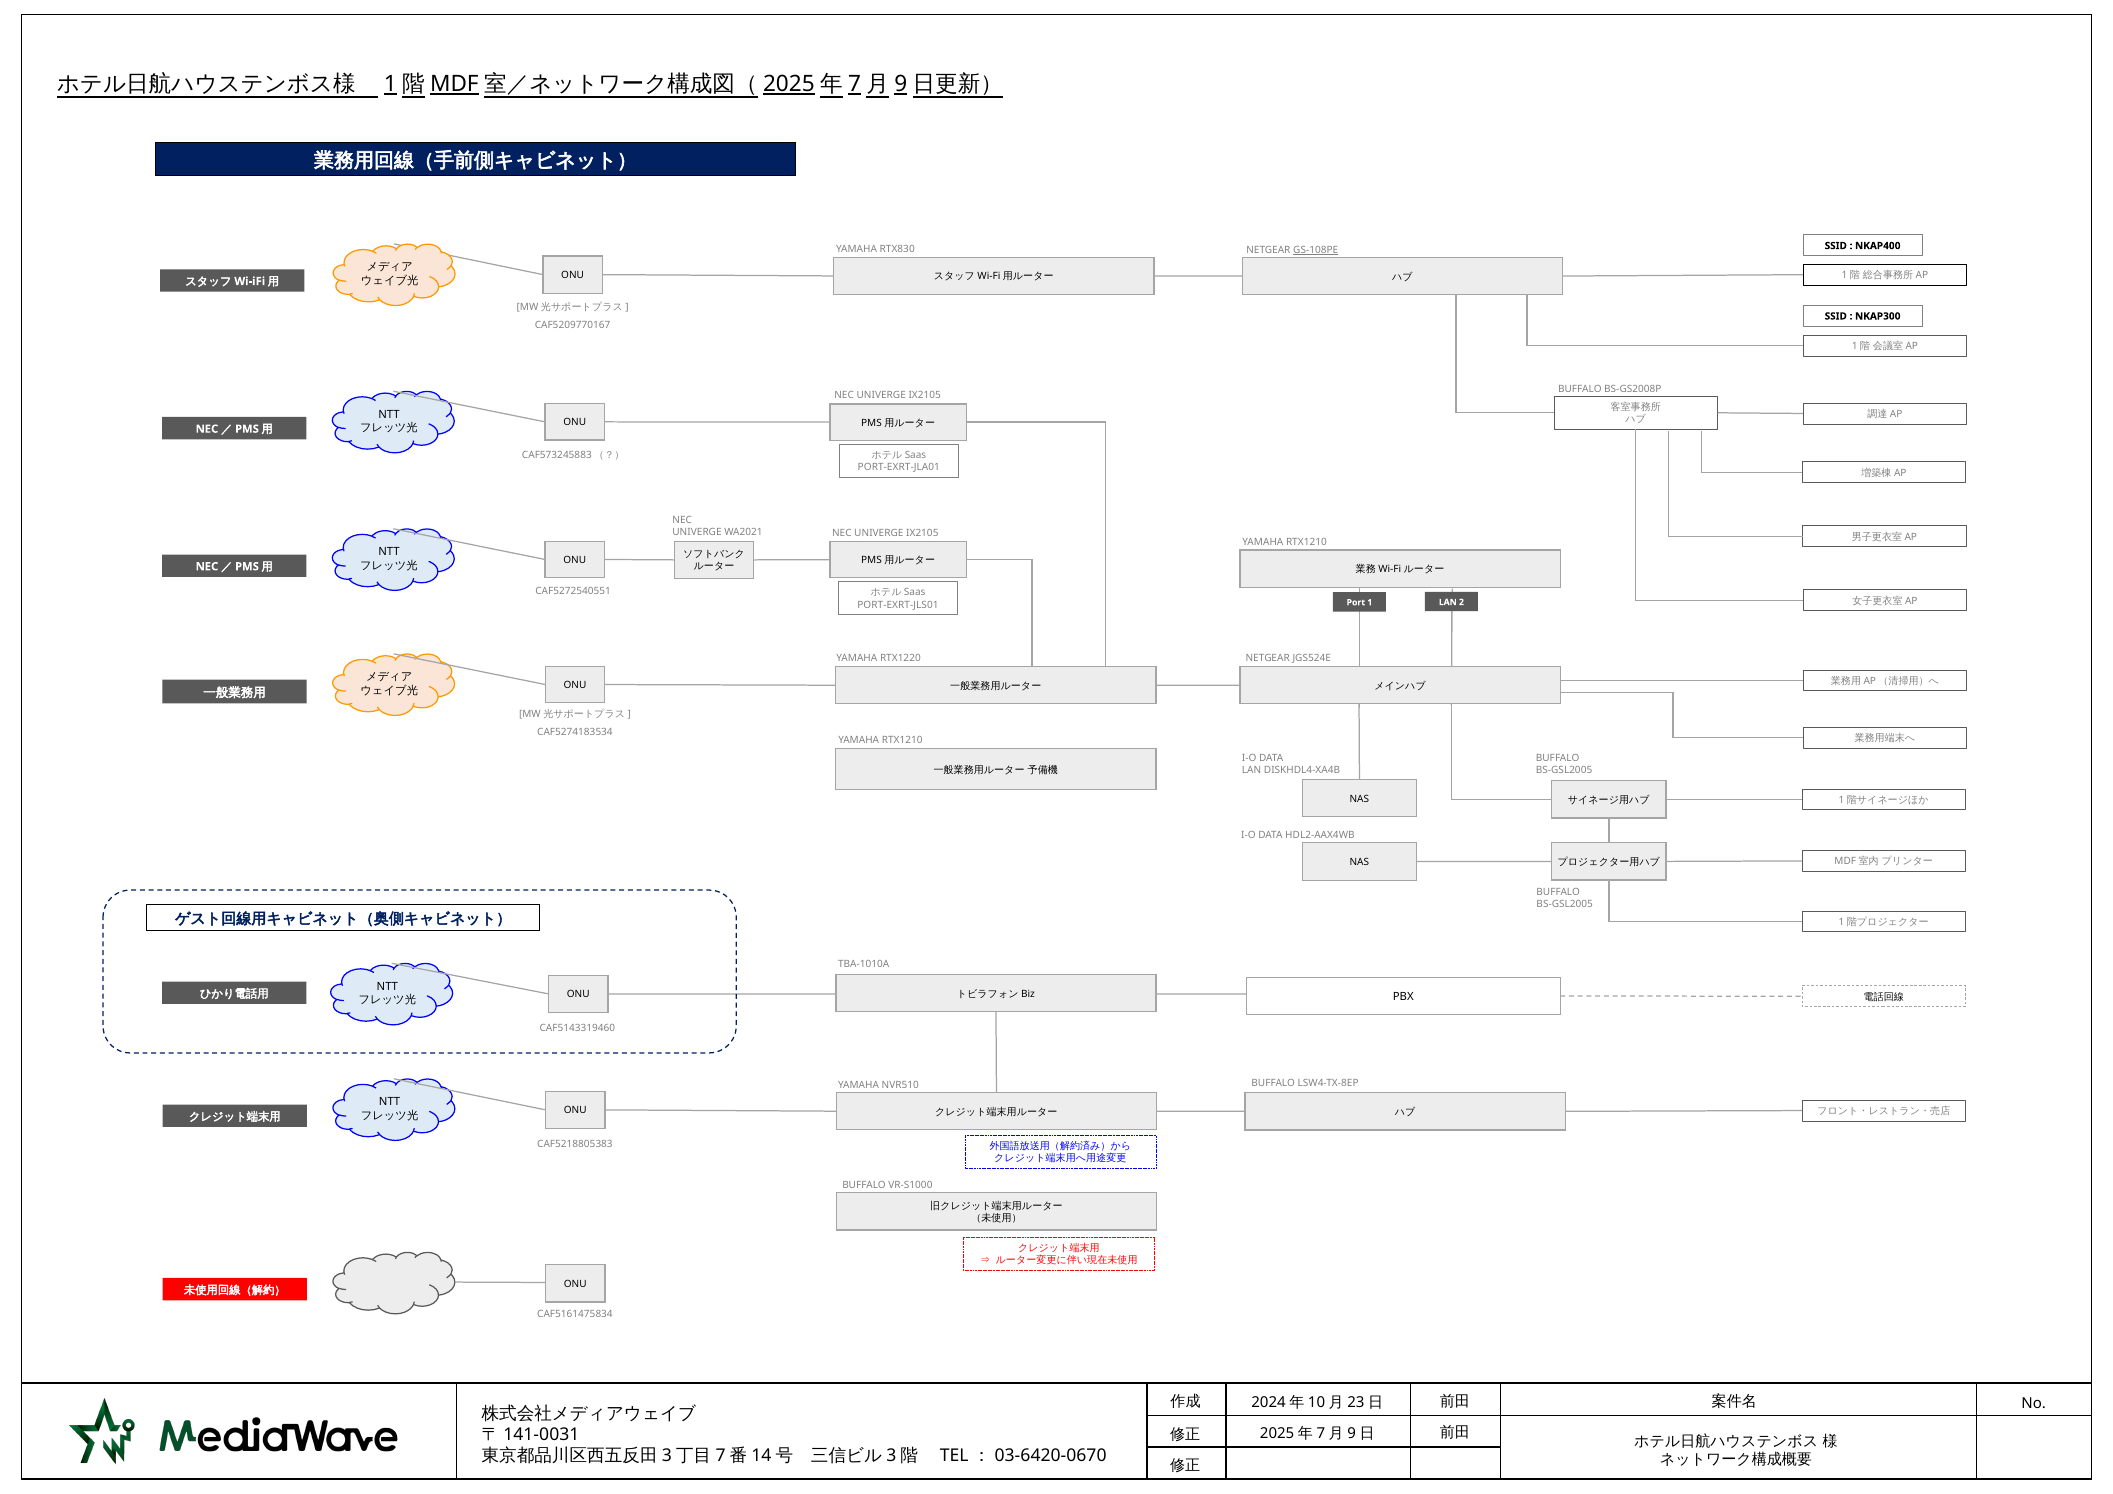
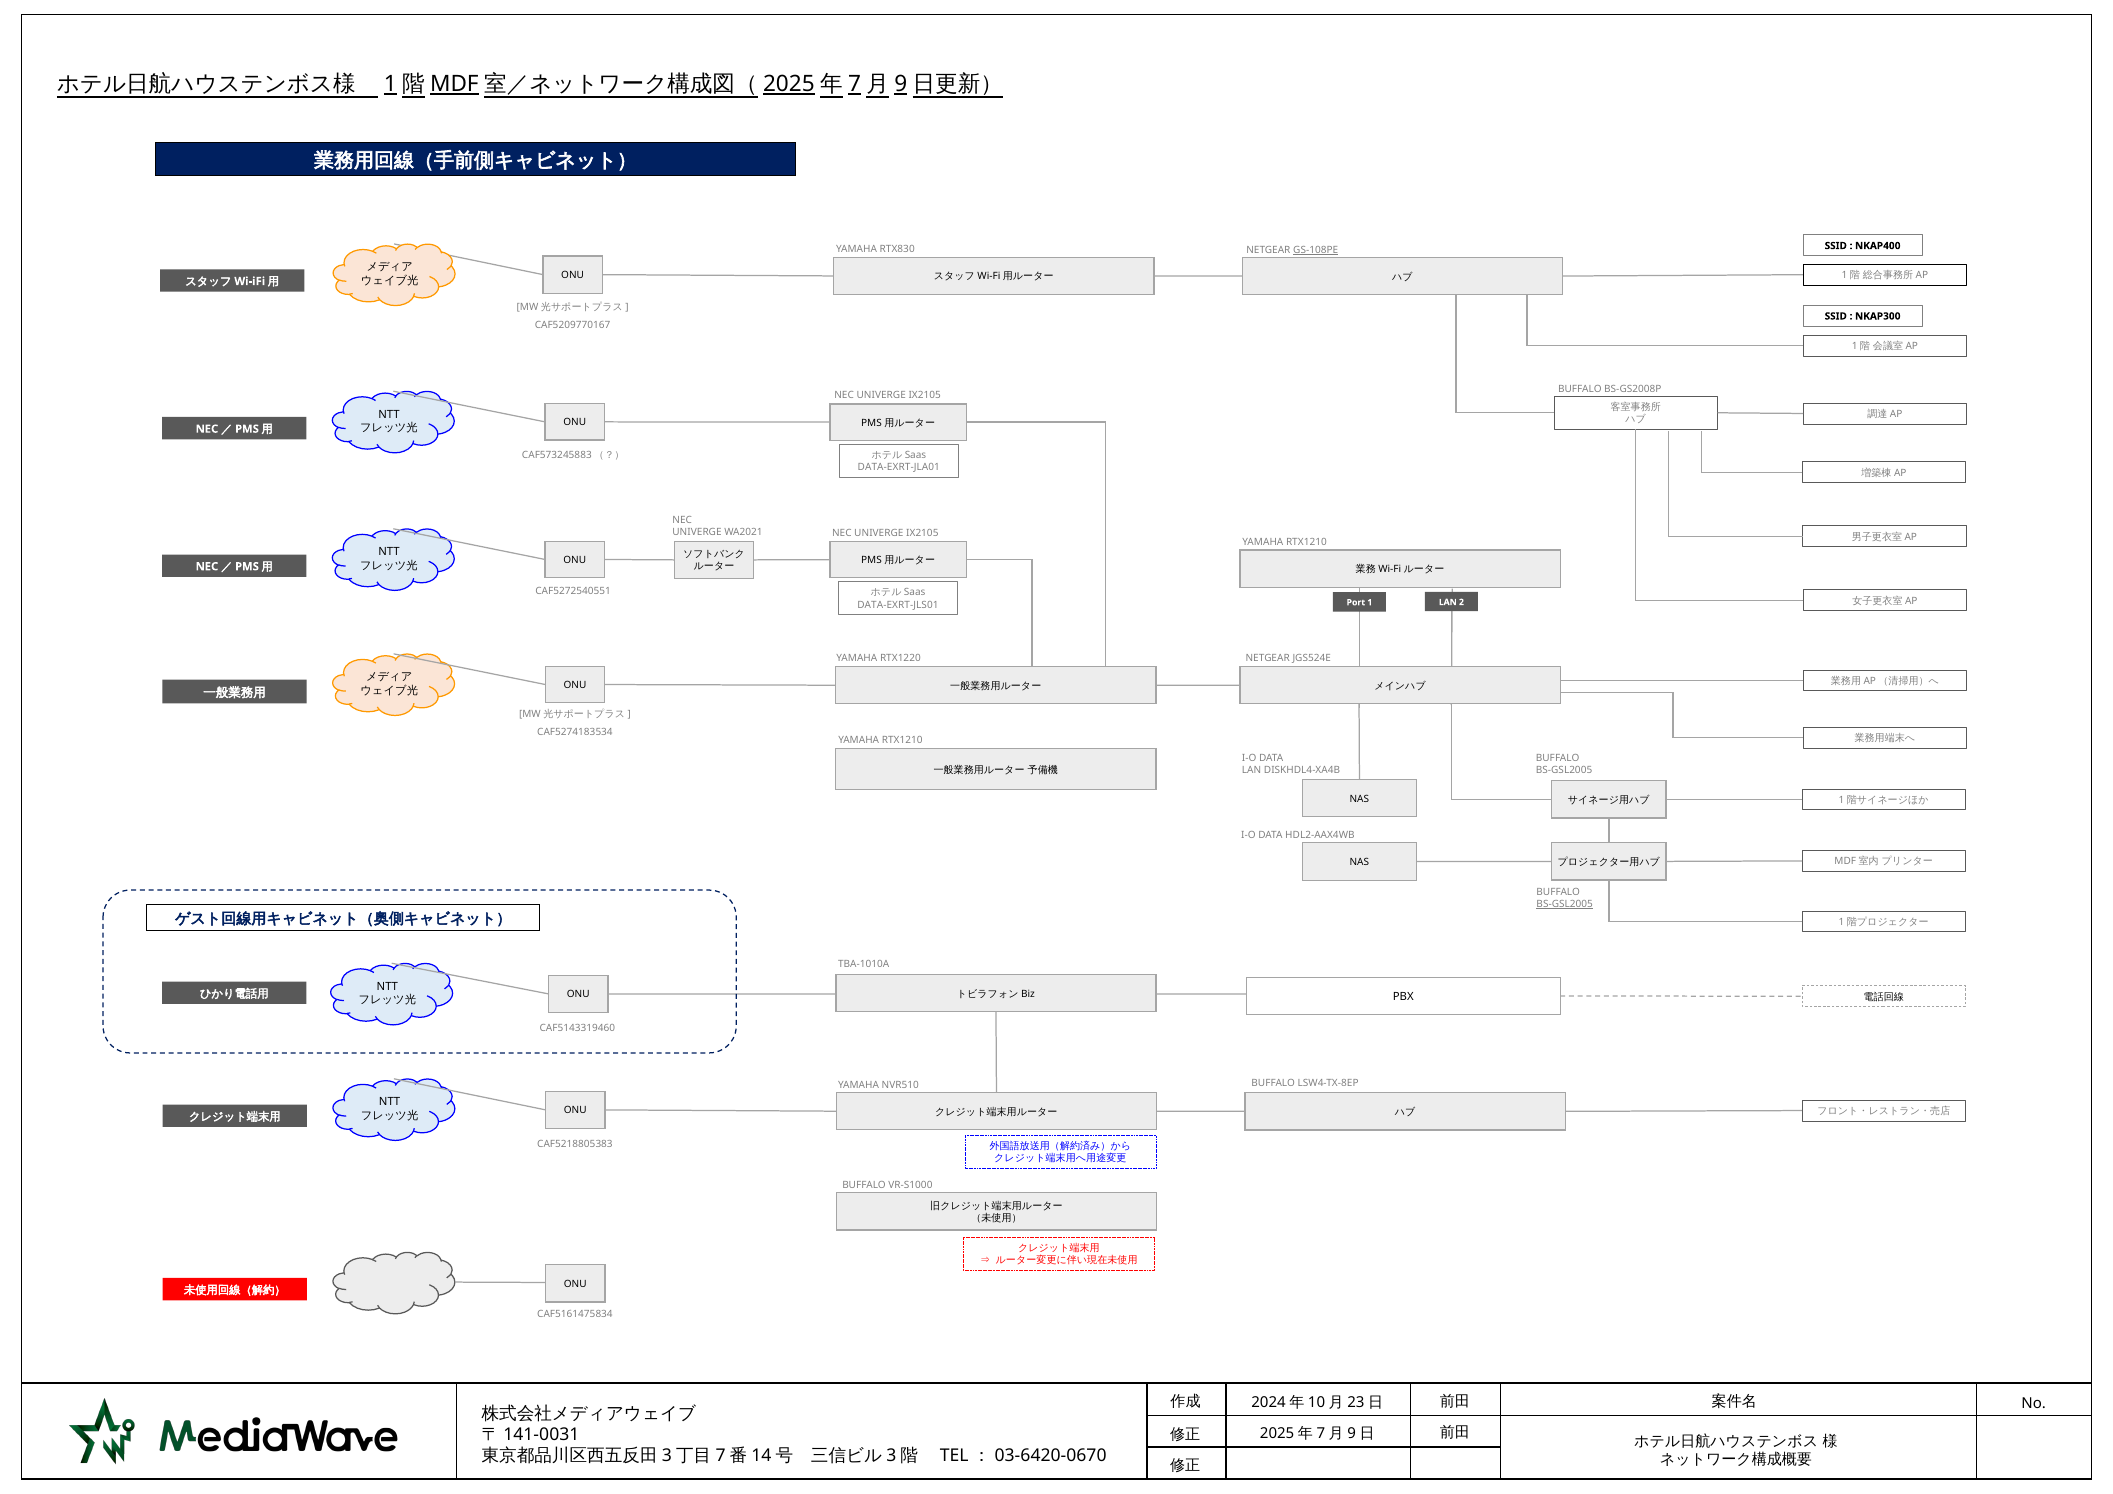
PORT-EXRT-JLA01: PORT-EXRT-JLA01 -> DATA-EXRT-JLA01 (899, 467)
PORT-EXRT-JLS01: PORT-EXRT-JLS01 -> DATA-EXRT-JLS01 (898, 605)
BS-GSL2005 underline: none -> present (1565, 904)
